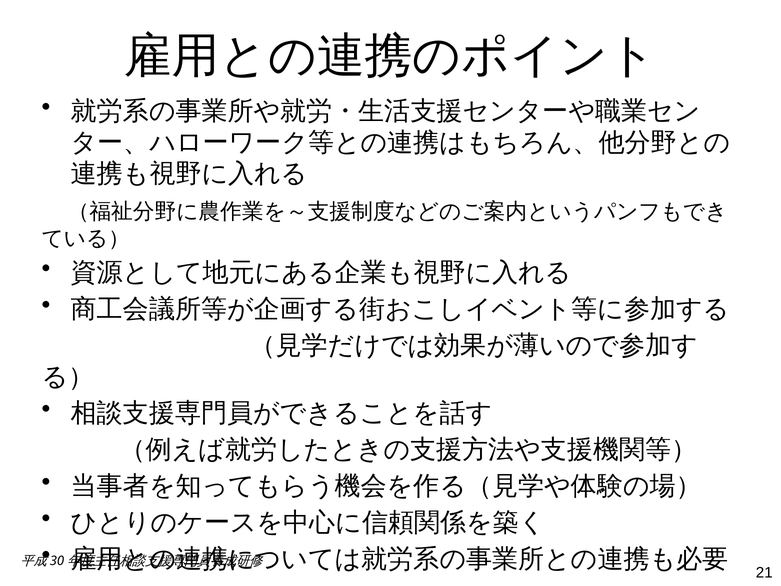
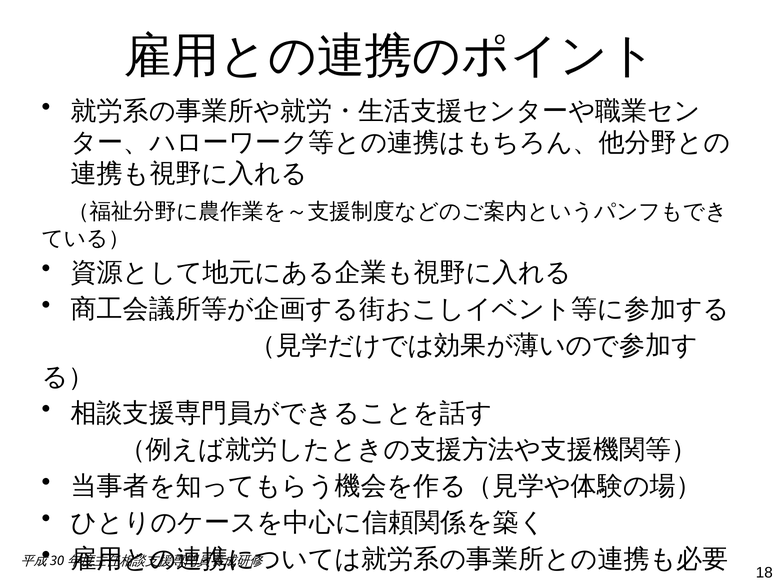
21: 21 -> 18 (764, 572)
